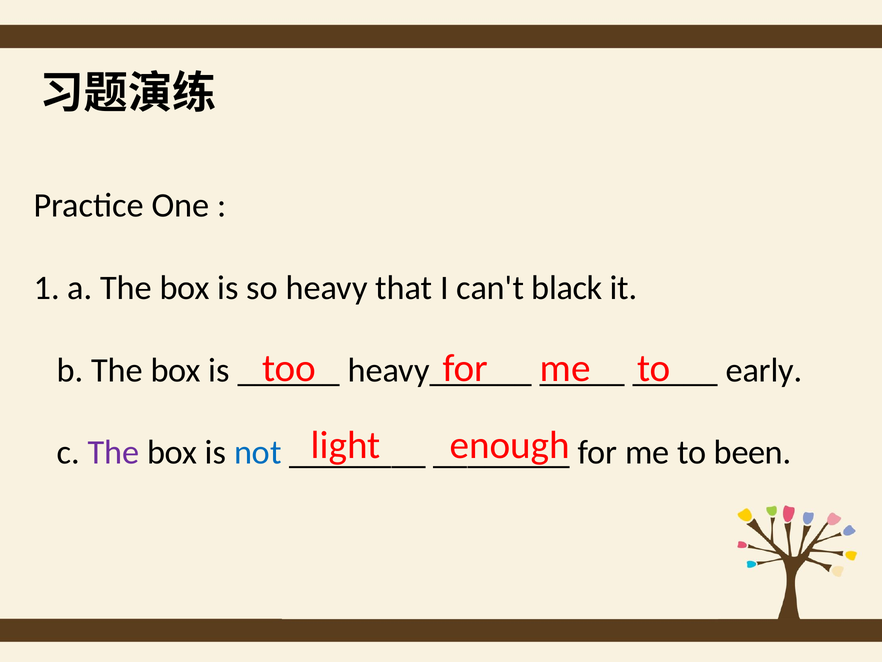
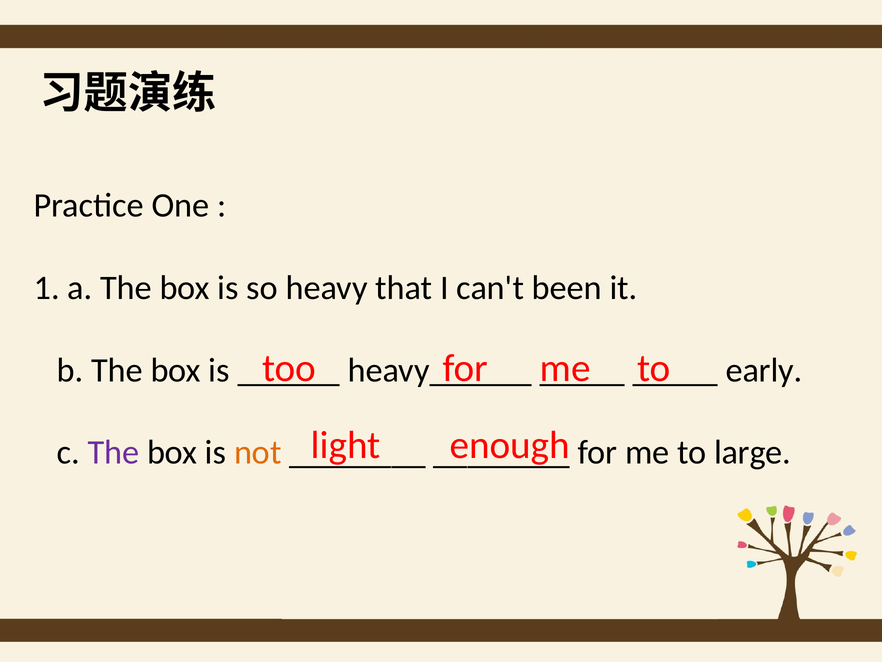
black: black -> been (567, 288)
not colour: blue -> orange (258, 452)
been: been -> large (753, 452)
